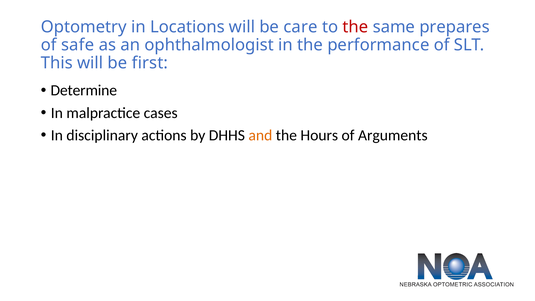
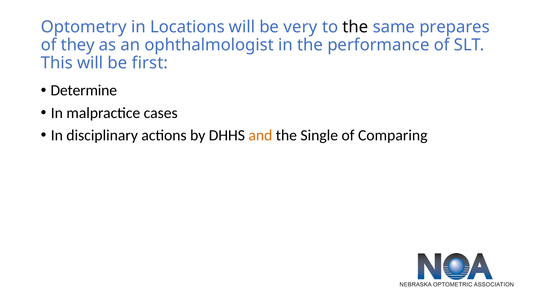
care: care -> very (300, 27)
the colour: red -> black (355, 27)
safe: safe -> they (78, 45)
Hours: Hours -> Single (319, 135)
Arguments: Arguments -> Comparing (393, 135)
